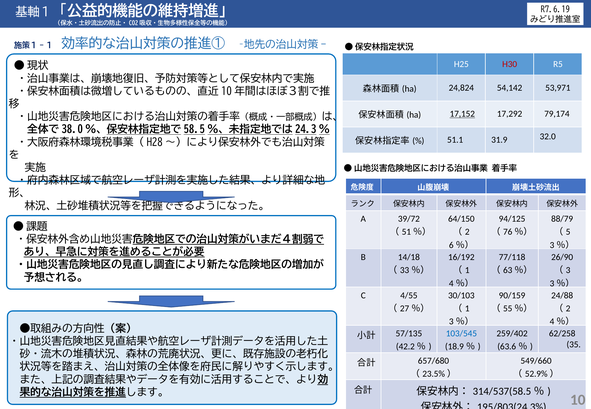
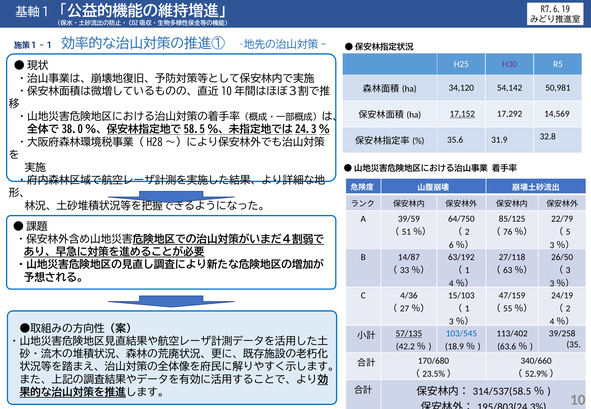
H30 colour: red -> purple (510, 64)
24,824: 24,824 -> 34,120 (461, 88)
53,971: 53,971 -> 50,981 (558, 88)
79,174: 79,174 -> 14,569 (557, 114)
51.1: 51.1 -> 35.6 (455, 140)
32.0: 32.0 -> 32.8 (548, 136)
39/72: 39/72 -> 39/59 (409, 219)
64/150: 64/150 -> 64/750 (461, 219)
94/125: 94/125 -> 85/125 (512, 219)
88/79: 88/79 -> 22/79 (562, 219)
14/18: 14/18 -> 14/87 (409, 257)
16/192: 16/192 -> 63/192 (461, 257)
77/118: 77/118 -> 27/118 (512, 257)
26/90: 26/90 -> 26/50 (562, 257)
4/55: 4/55 -> 4/36 (409, 295)
30/103: 30/103 -> 15/103 (461, 295)
90/159: 90/159 -> 47/159 (512, 295)
24/88: 24/88 -> 24/19 (562, 295)
259/402: 259/402 -> 113/402 (512, 334)
62/258: 62/258 -> 39/258 (562, 334)
57/135 underline: none -> present (409, 334)
549/660: 549/660 -> 340/660 (536, 361)
657/680: 657/680 -> 170/680 (433, 361)
